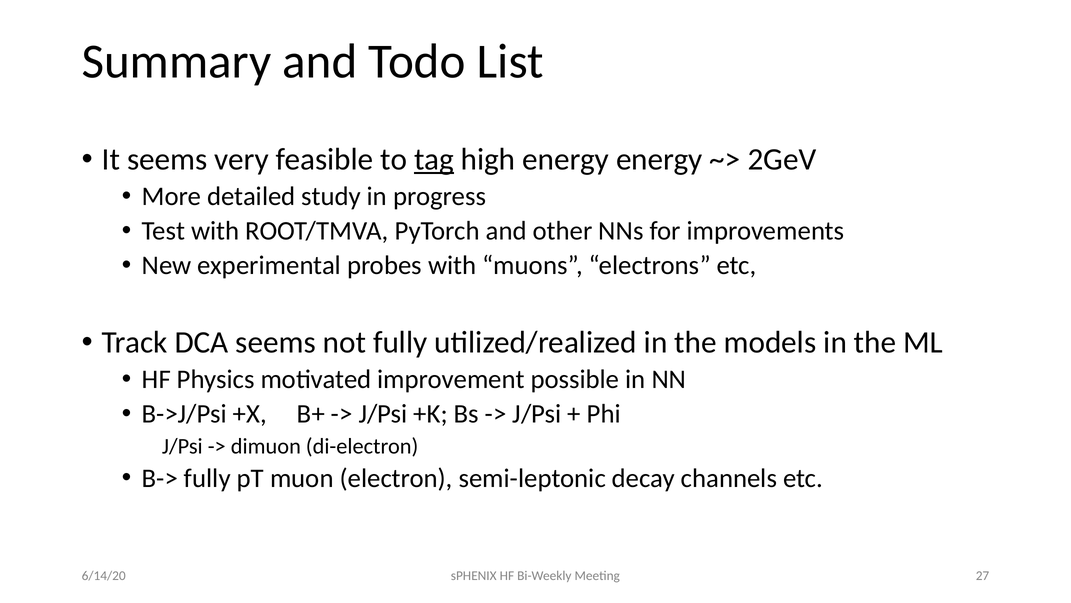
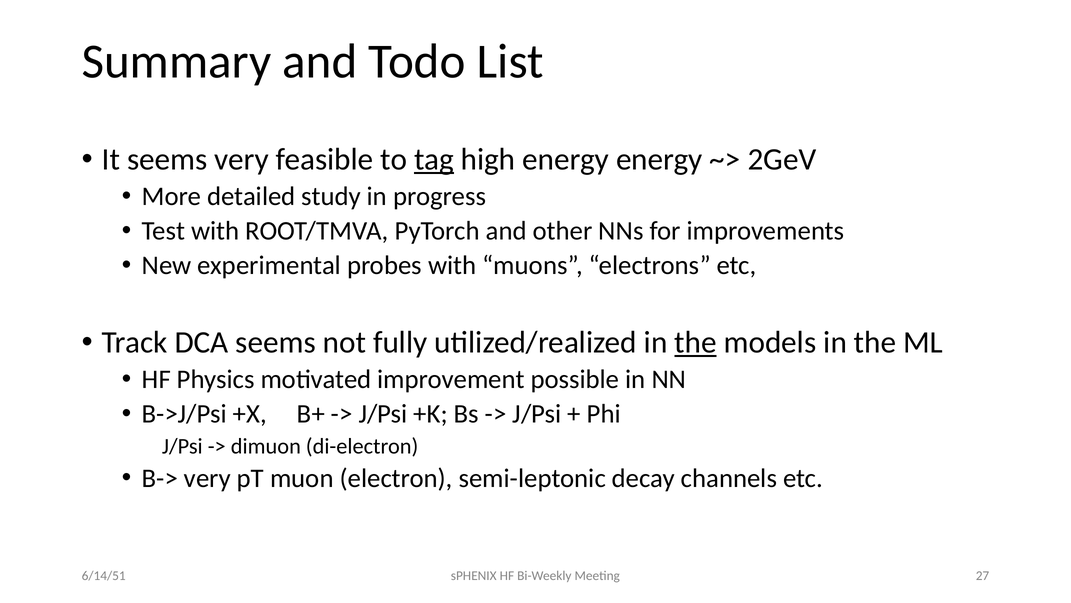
the underline: none -> present (696, 342)
B-> fully: fully -> very (207, 478)
6/14/20: 6/14/20 -> 6/14/51 (104, 575)
